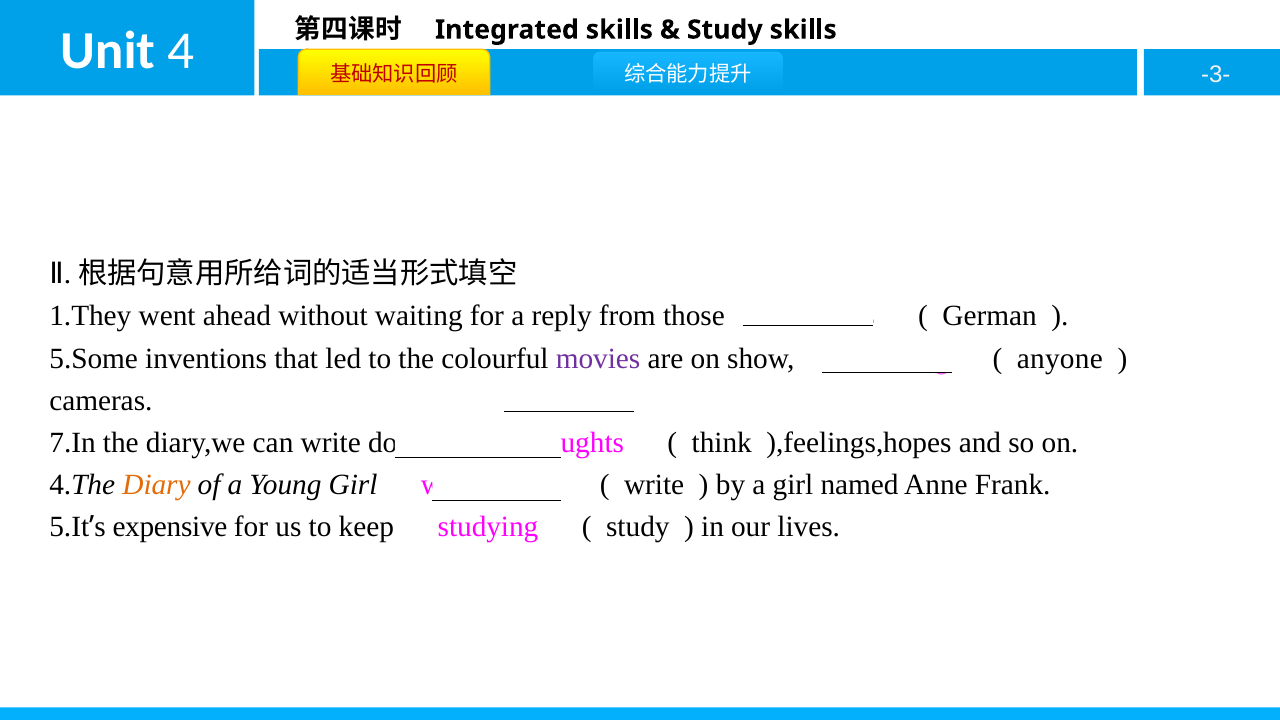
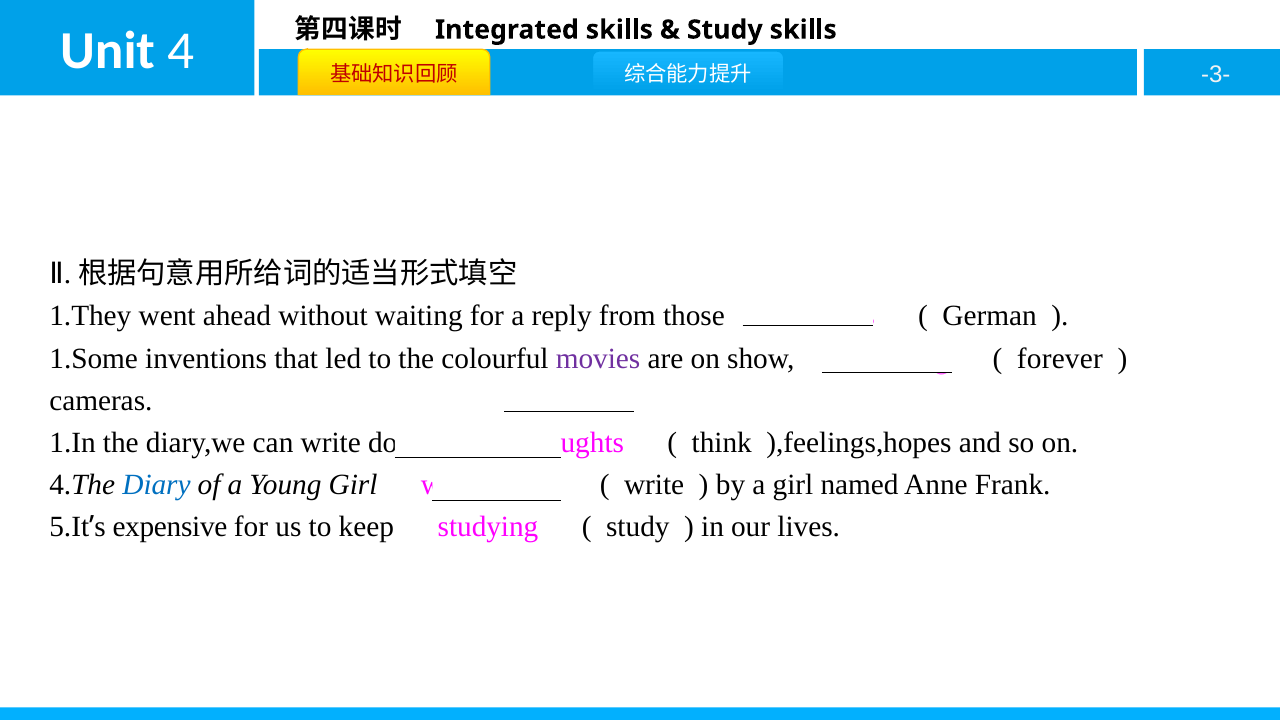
5.Some: 5.Some -> 1.Some (94, 358)
anyone: anyone -> forever (1060, 358)
7.In: 7.In -> 1.In (73, 443)
Diary colour: orange -> blue (156, 485)
